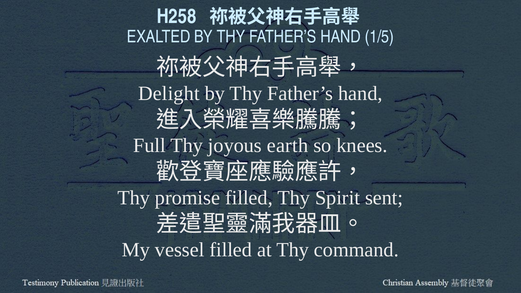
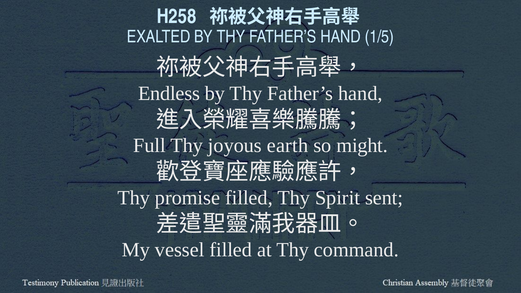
Delight: Delight -> Endless (169, 94)
knees: knees -> might (362, 146)
